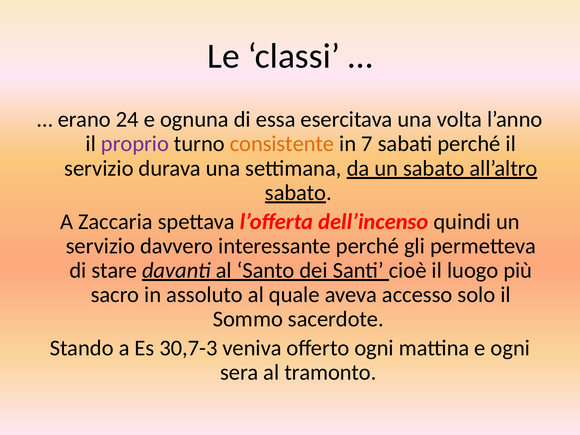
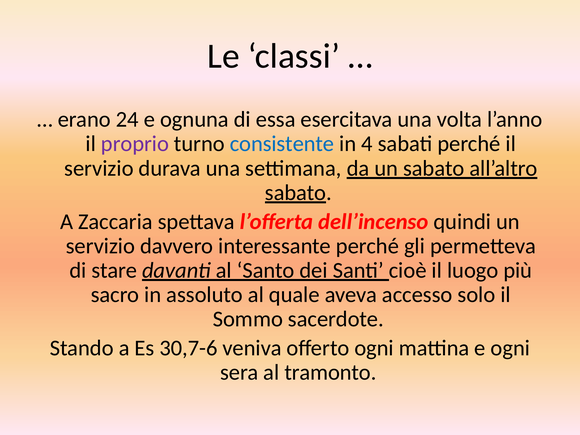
consistente colour: orange -> blue (282, 144)
7: 7 -> 4 (367, 144)
30,7-3: 30,7-3 -> 30,7-6 (189, 348)
